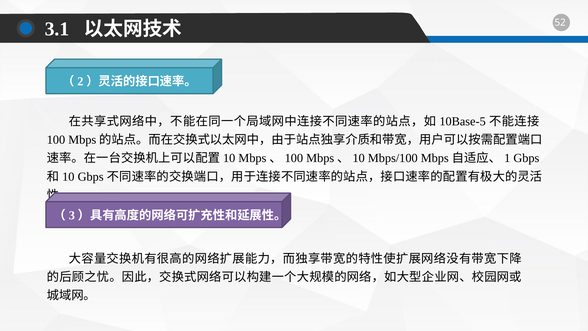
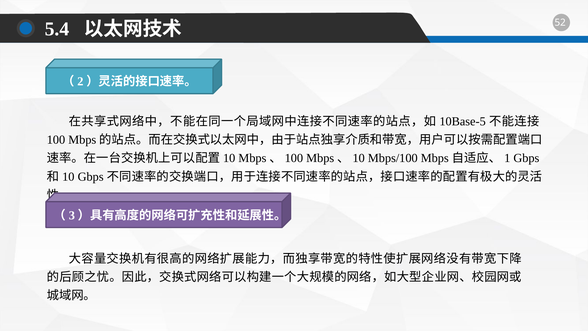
3.1: 3.1 -> 5.4 (57, 29)
